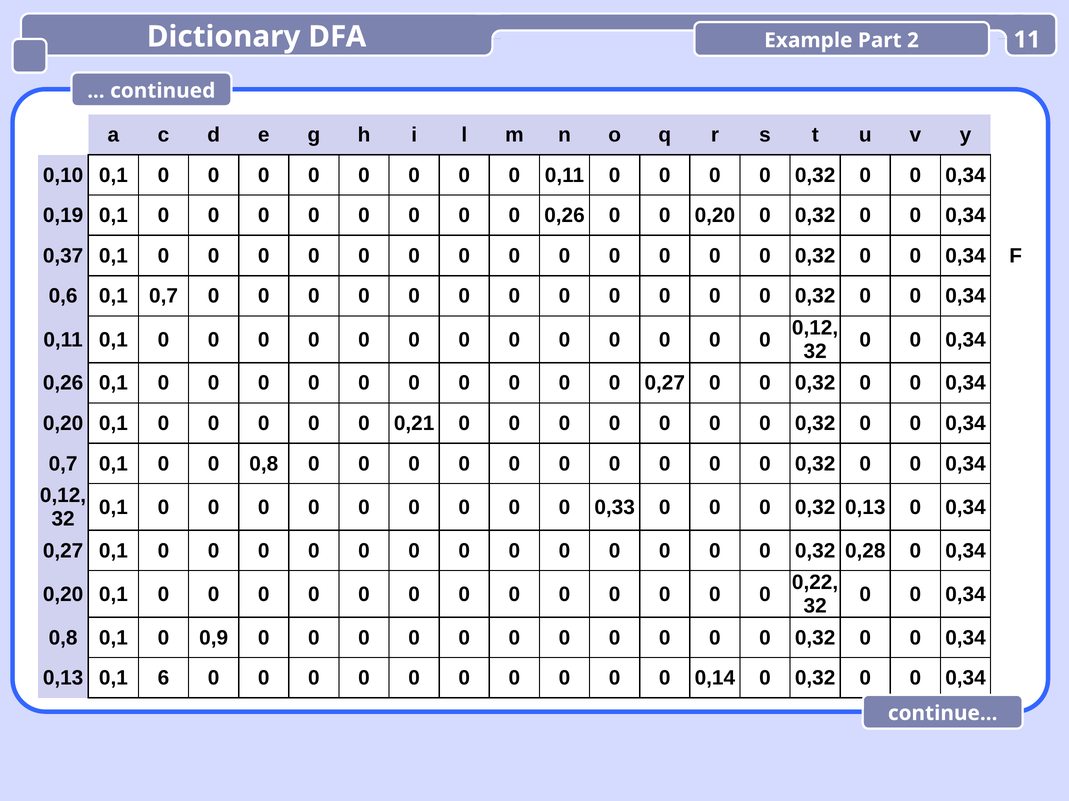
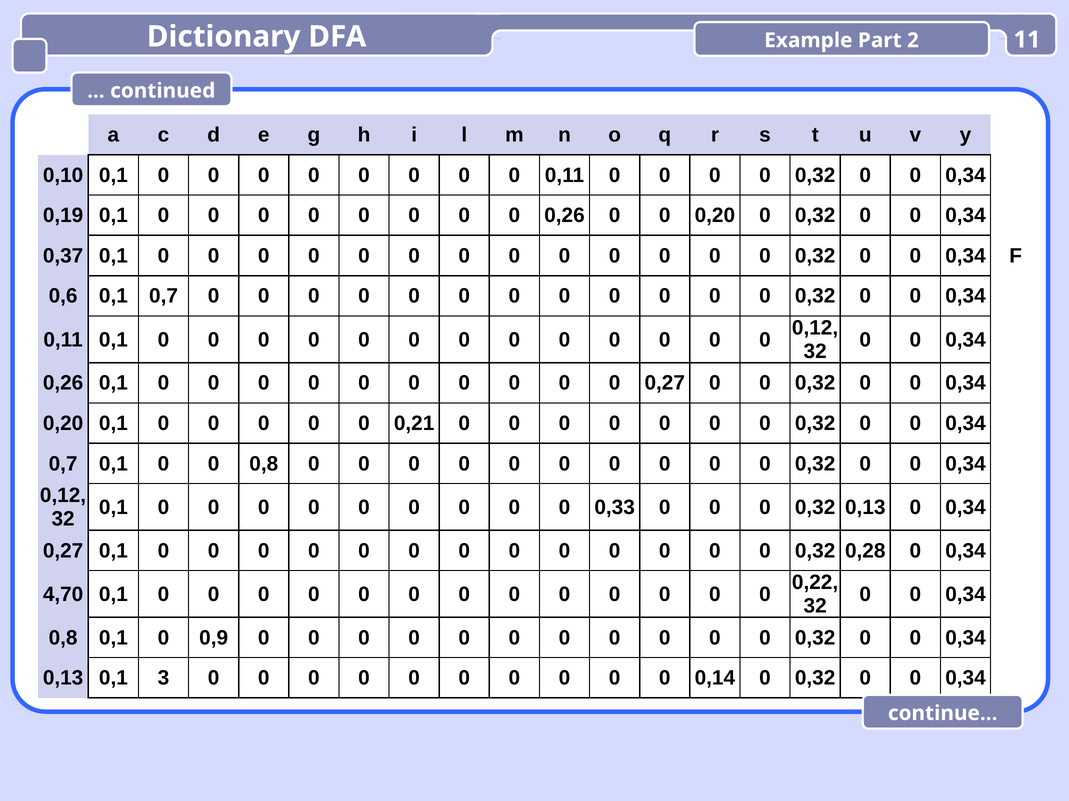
0,20: 0,20 -> 4,70 (63, 595)
6: 6 -> 3 (164, 679)
